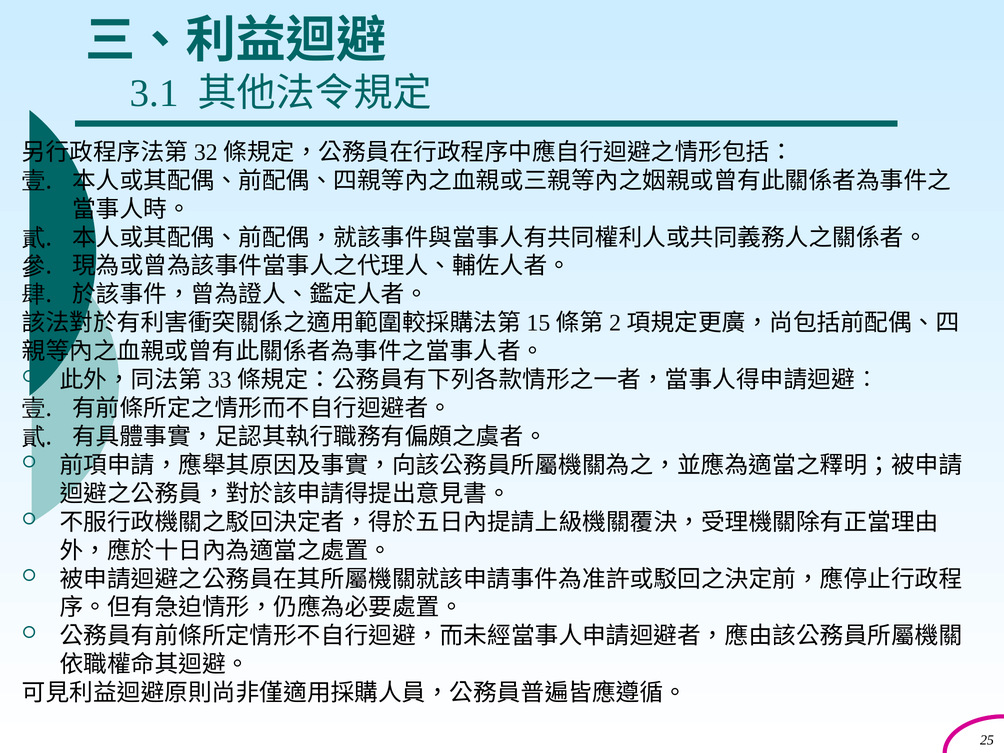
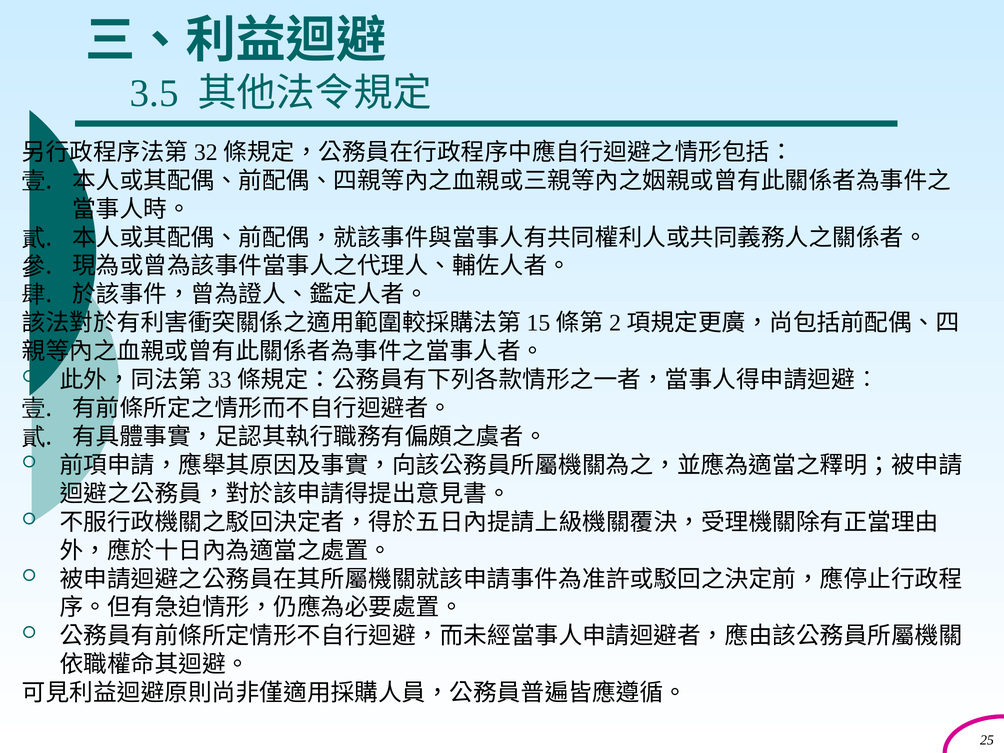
3.1: 3.1 -> 3.5 (154, 93)
